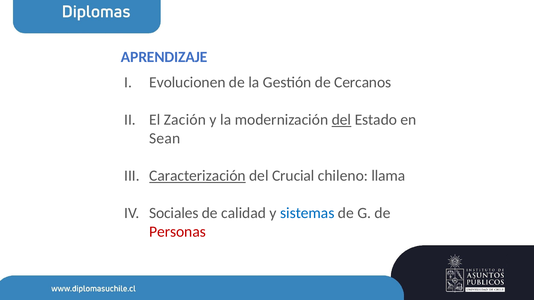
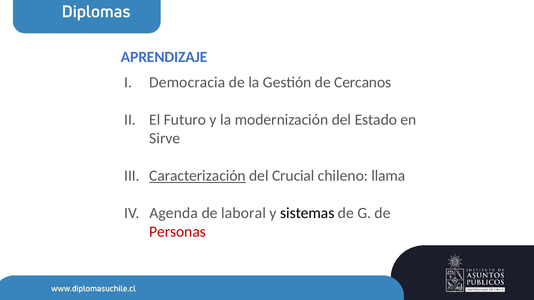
Evolucionen: Evolucionen -> Democracia (187, 83)
Zación: Zación -> Futuro (185, 120)
del underline: present -> none (341, 120)
Sean: Sean -> Sirve (165, 139)
Sociales: Sociales -> Agenda (174, 213)
calidad: calidad -> laboral (244, 213)
sistemas colour: blue -> black (307, 213)
